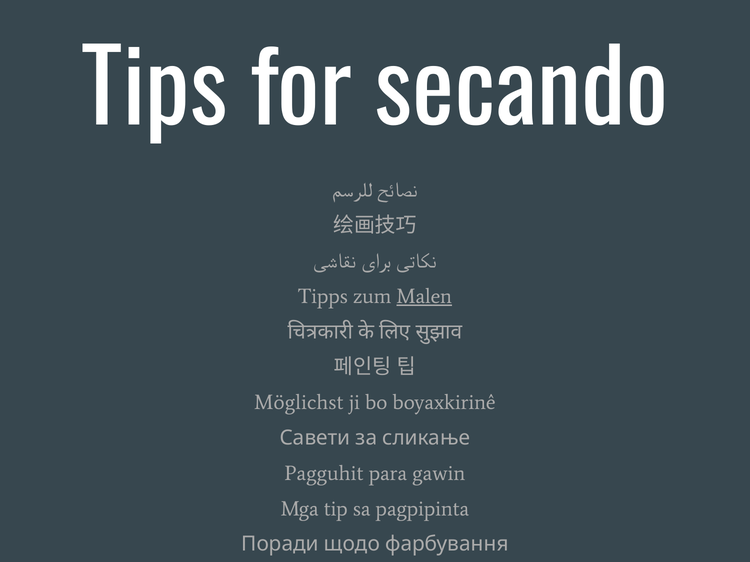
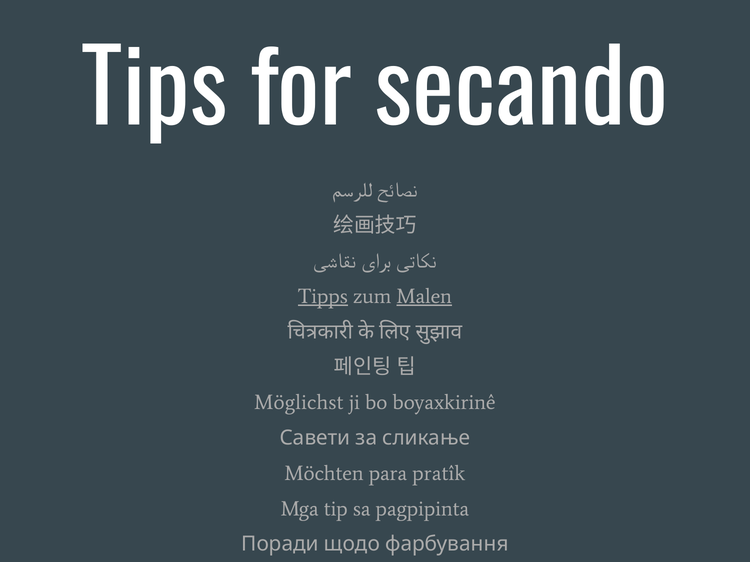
Tipps underline: none -> present (323, 297)
Pagguhit: Pagguhit -> Möchten (324, 474)
gawin: gawin -> pratîk (439, 474)
